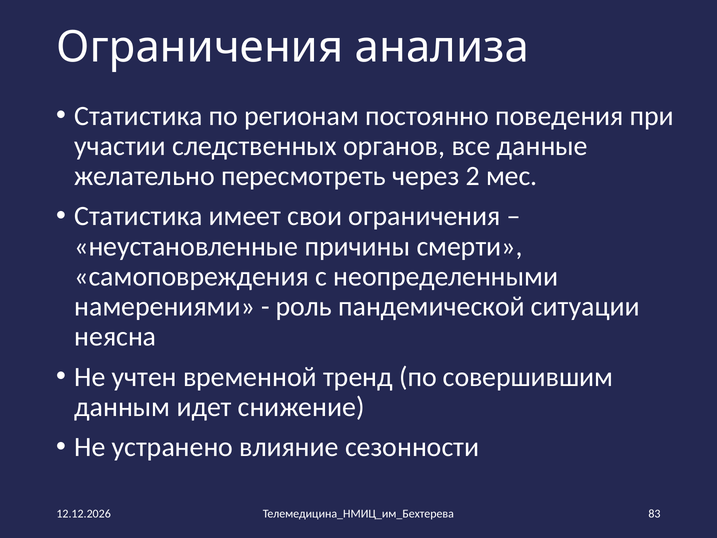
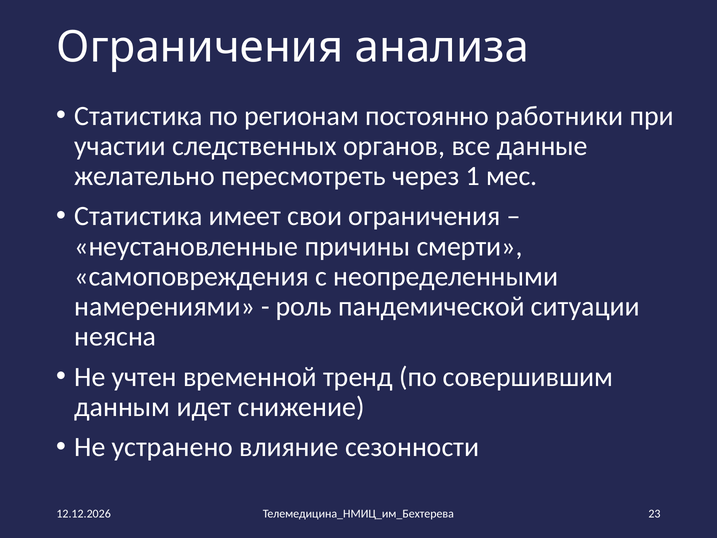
поведения: поведения -> работники (559, 116)
2: 2 -> 1 (473, 176)
83: 83 -> 23 (654, 513)
